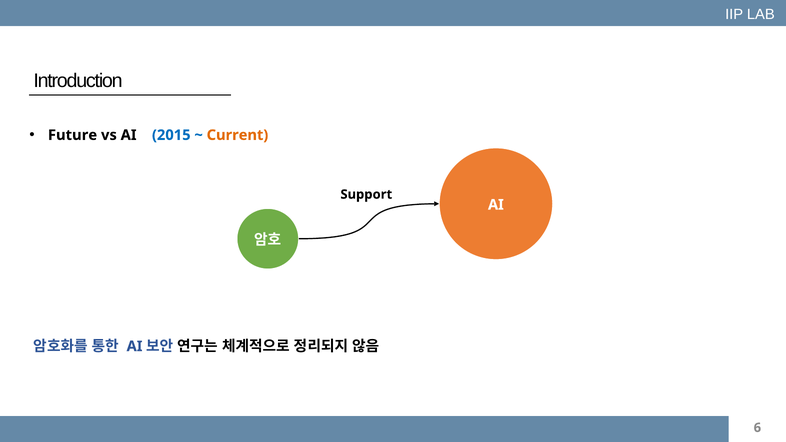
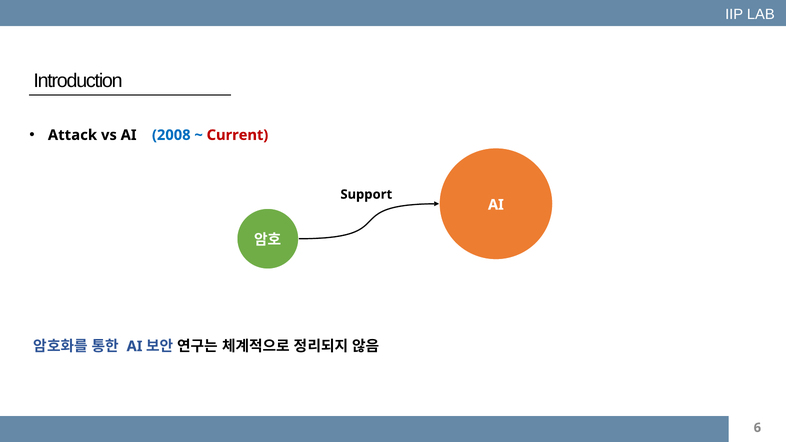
Future: Future -> Attack (72, 135)
2015: 2015 -> 2008 (171, 135)
Current colour: orange -> red (237, 135)
